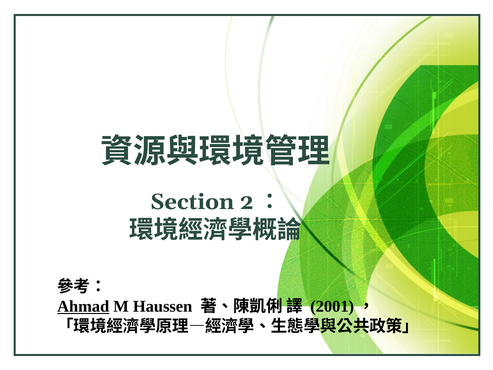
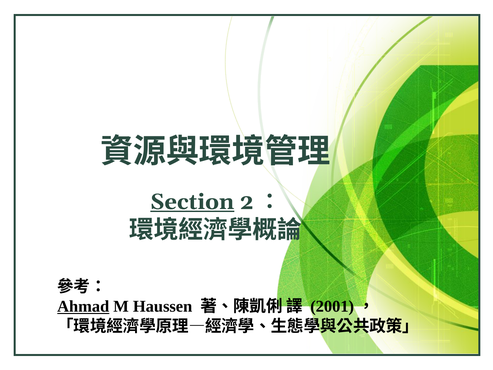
Section underline: none -> present (192, 202)
